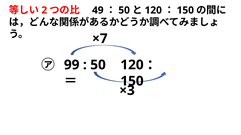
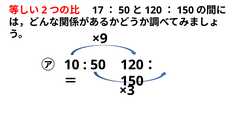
49: 49 -> 17 (98, 10)
×7: ×7 -> ×9 (100, 39)
99: 99 -> 10 (72, 65)
